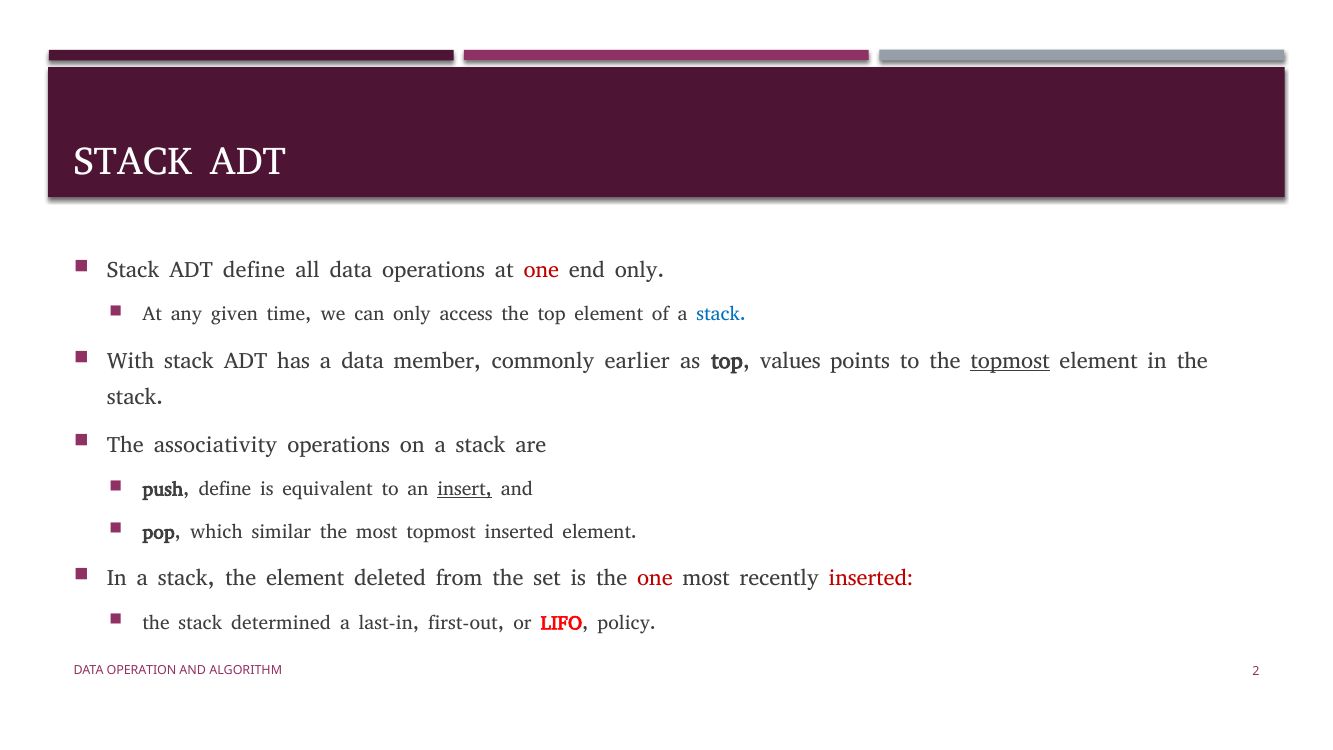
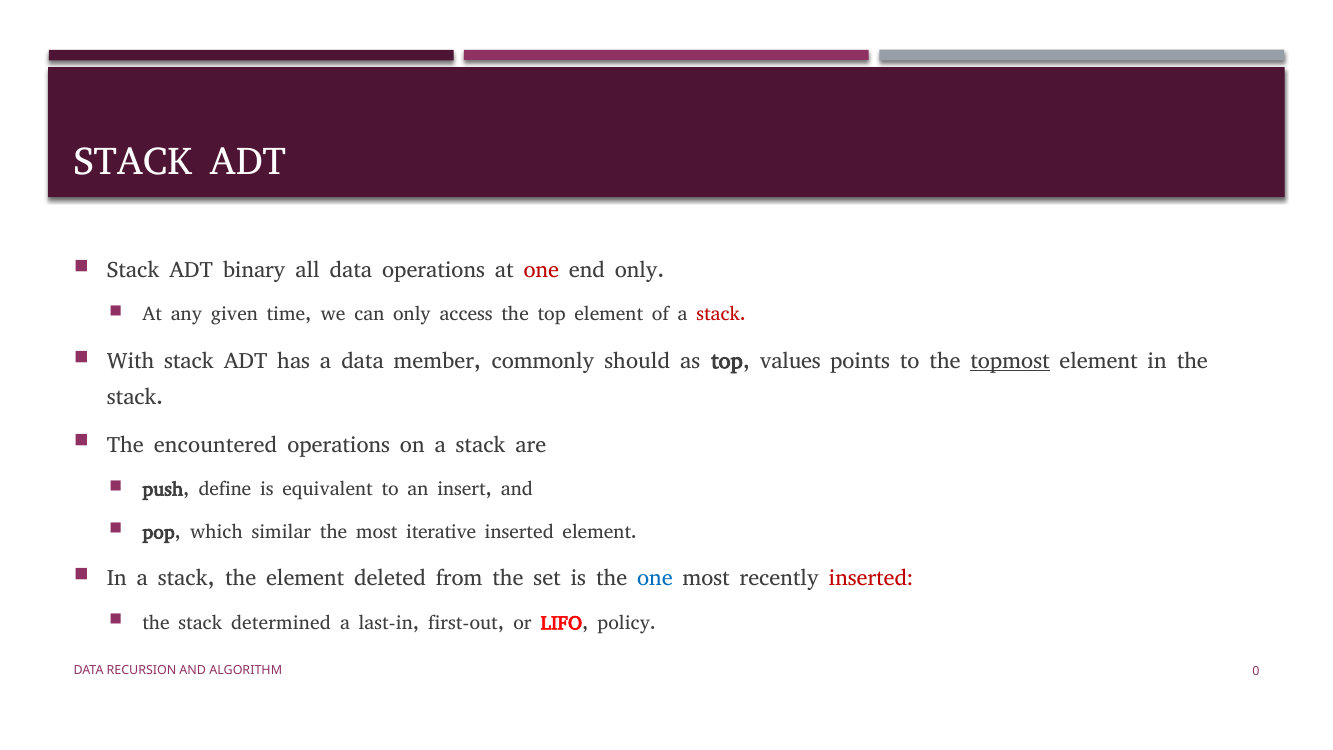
ADT define: define -> binary (254, 270)
stack colour: blue -> red (721, 314)
earlier: earlier -> should (637, 361)
associativity: associativity -> encountered (215, 445)
insert underline: present -> none (465, 489)
most topmost: topmost -> iterative (441, 532)
one colour: red -> blue (655, 578)
OPERATION: OPERATION -> RECURSION (141, 671)
2: 2 -> 0 (1256, 671)
